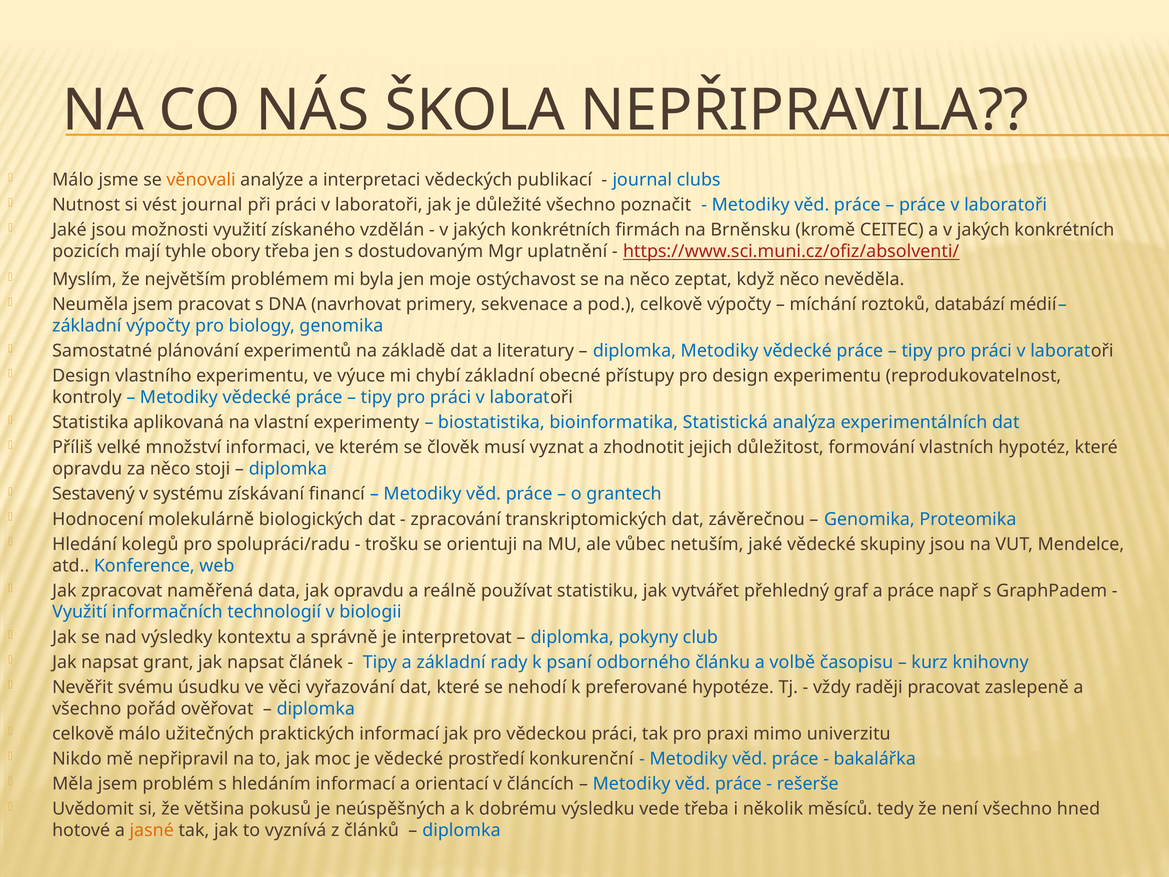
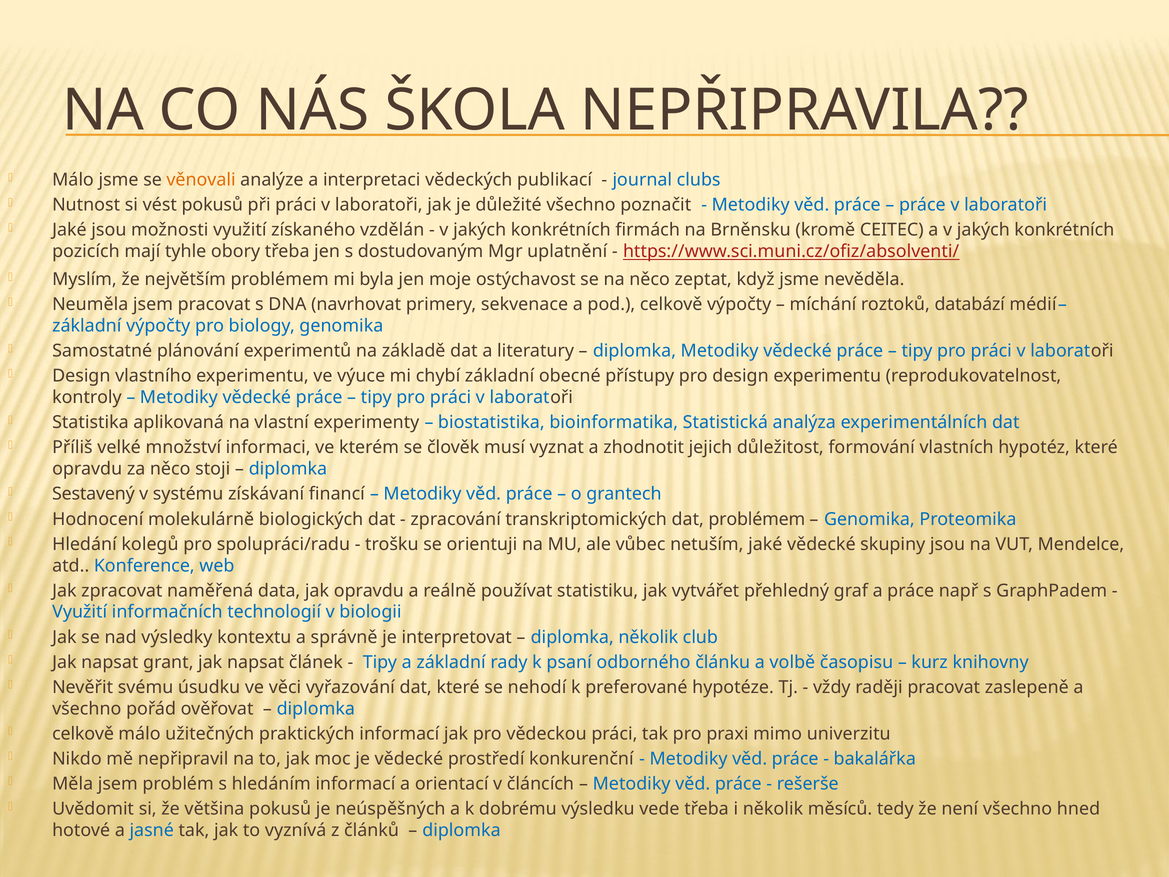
vést journal: journal -> pokusů (212, 205)
když něco: něco -> jsme (799, 279)
dat závěrečnou: závěrečnou -> problémem (757, 519)
diplomka pokyny: pokyny -> několik (648, 637)
jasné colour: orange -> blue (152, 830)
